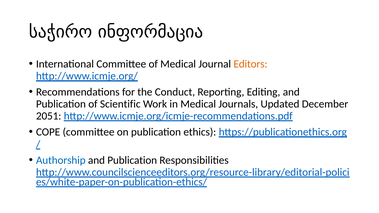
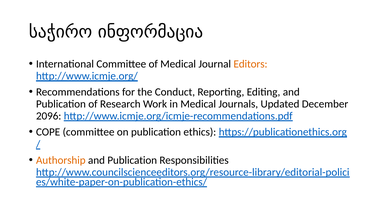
Scientific: Scientific -> Research (120, 104)
2051: 2051 -> 2096 (49, 116)
Authorship colour: blue -> orange (61, 160)
